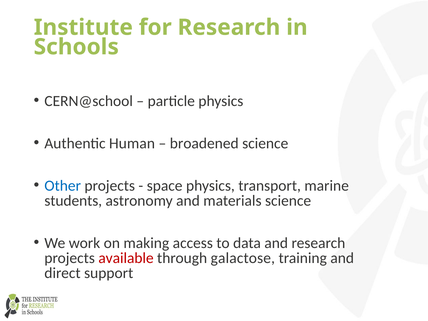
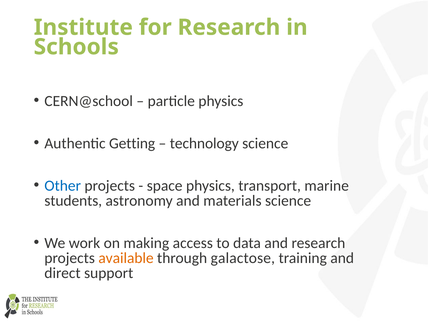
Human: Human -> Getting (132, 143)
broadened: broadened -> technology (204, 143)
available colour: red -> orange (126, 258)
